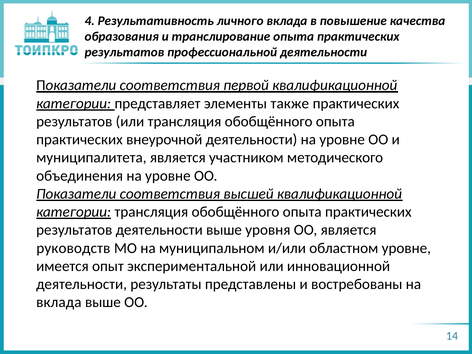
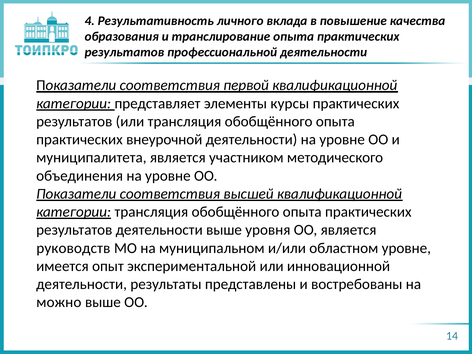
также: также -> курсы (290, 103)
вклада: вклада -> можно (59, 302)
